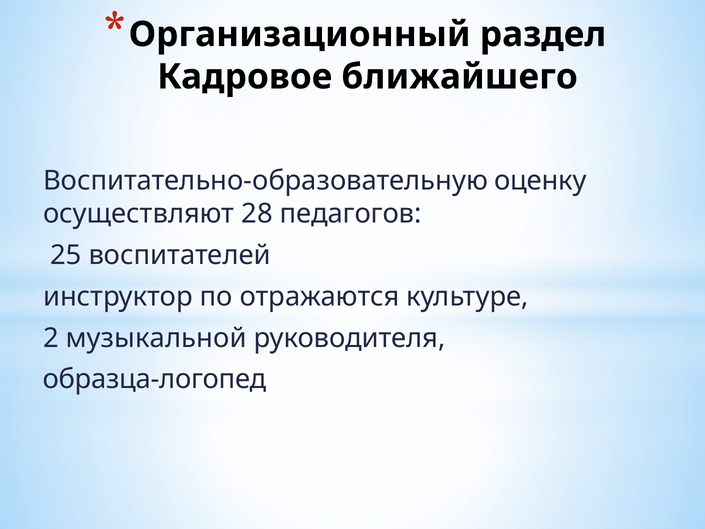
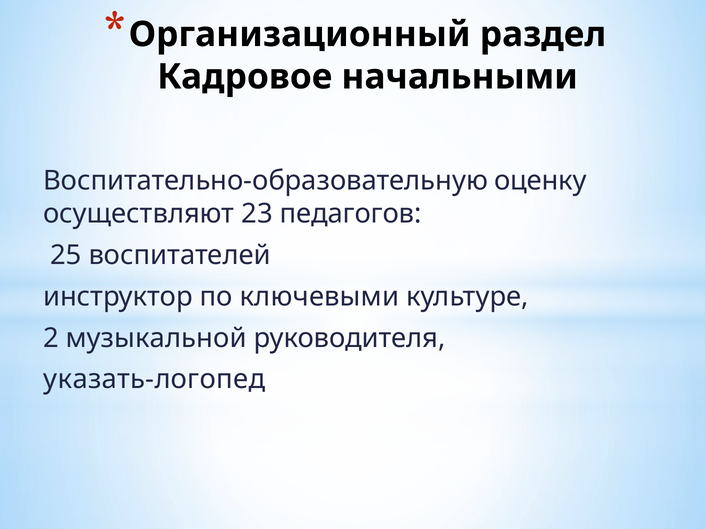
ближайшего: ближайшего -> начальными (460, 77)
28: 28 -> 23 (257, 214)
отражаются: отражаются -> ключевыми (319, 296)
образца-логопед: образца-логопед -> указать-логопед (154, 379)
